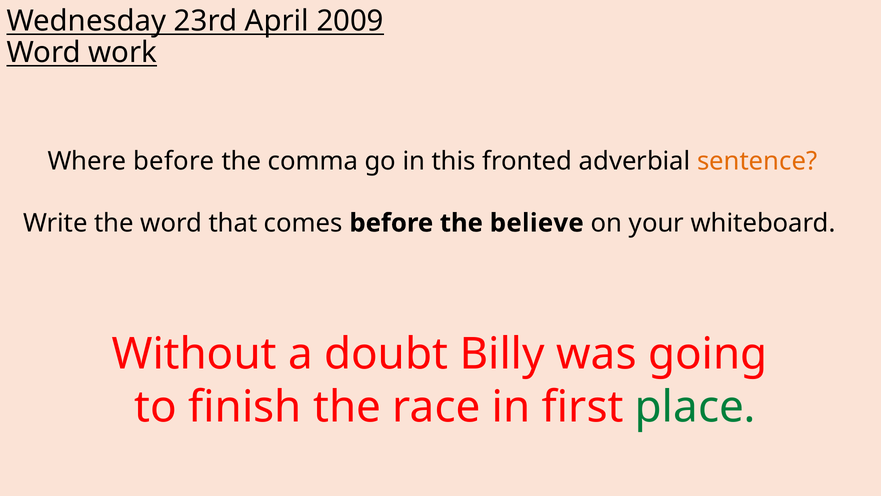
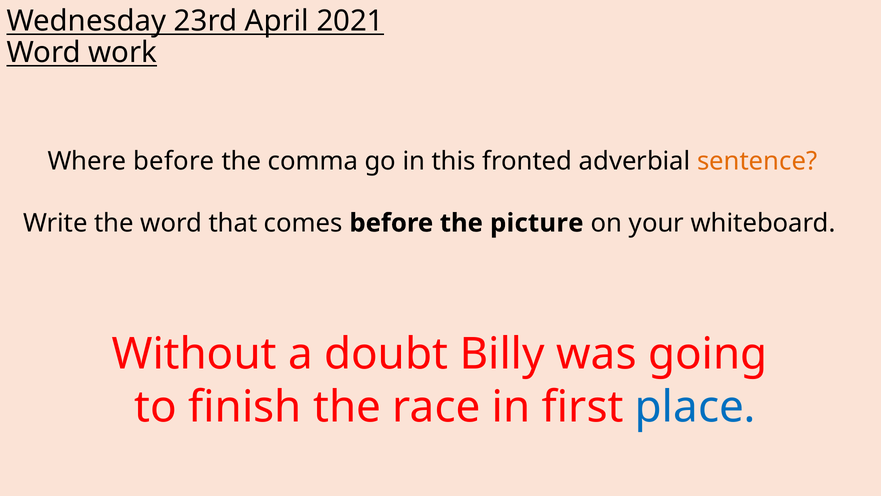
2009: 2009 -> 2021 (350, 21)
believe: believe -> picture (537, 223)
place colour: green -> blue (695, 407)
